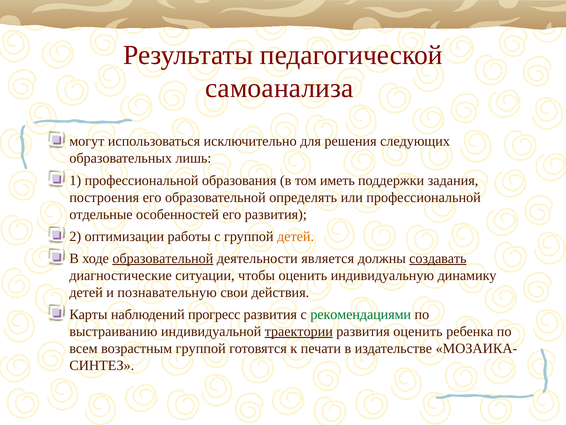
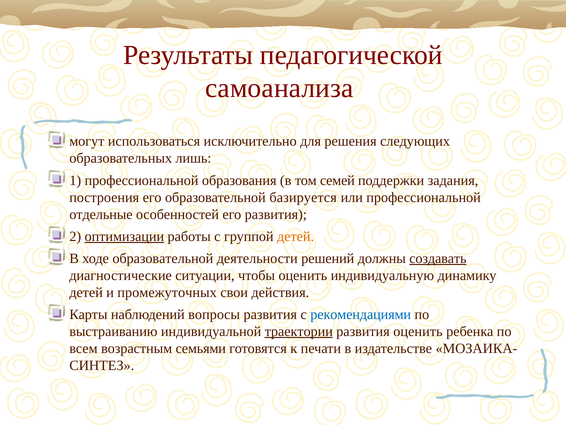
иметь: иметь -> семей (337, 180)
определять: определять -> базируется (303, 197)
оптимизации underline: none -> present (124, 236)
образовательной underline: present -> none (163, 258)
является: является -> решений (328, 258)
познавательную: познавательную -> промежуточных (167, 292)
прогресс: прогресс -> вопросы (214, 314)
рекомендациями colour: green -> blue (361, 314)
возрастным группой: группой -> семьями (201, 348)
